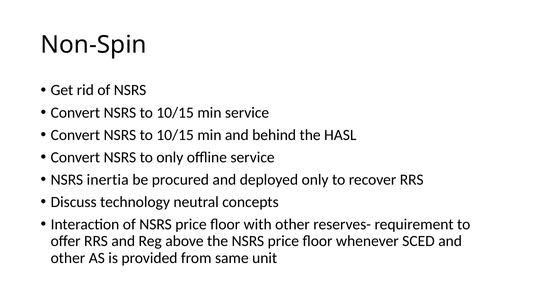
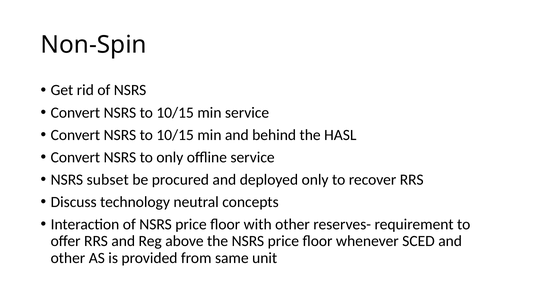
inertia: inertia -> subset (108, 180)
